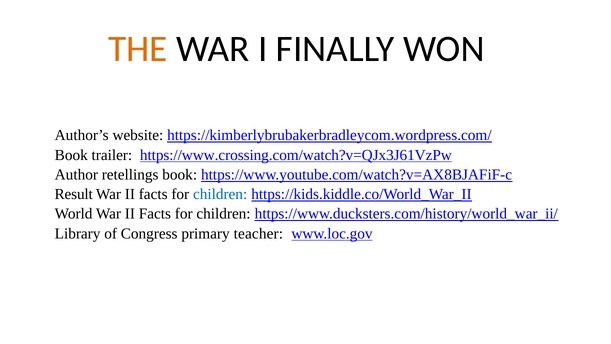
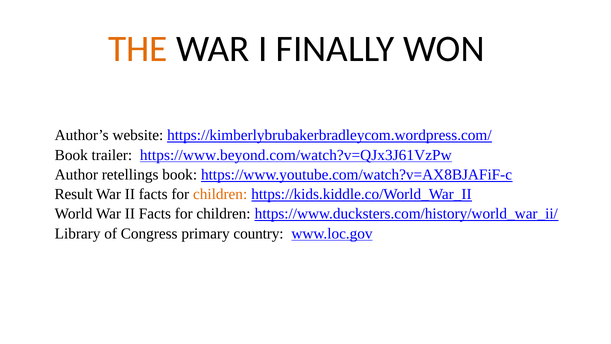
https://www.crossing.com/watch?v=QJx3J61VzPw: https://www.crossing.com/watch?v=QJx3J61VzPw -> https://www.beyond.com/watch?v=QJx3J61VzPw (296, 155)
children colour: blue -> orange (220, 194)
teacher: teacher -> country (259, 233)
